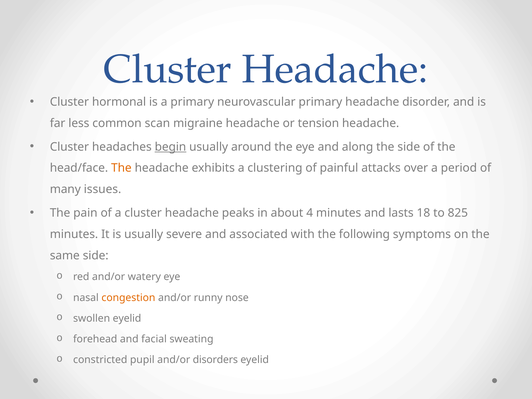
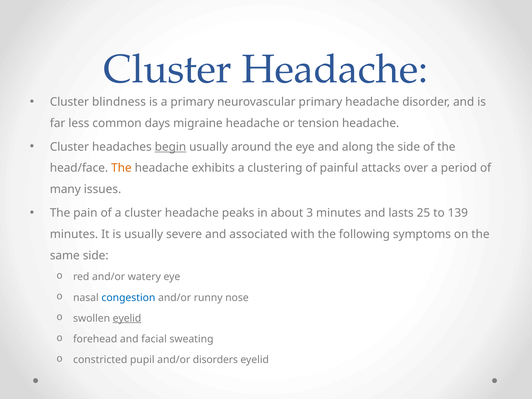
hormonal: hormonal -> blindness (119, 102)
scan: scan -> days (157, 123)
4: 4 -> 3 (310, 213)
18: 18 -> 25 (423, 213)
825: 825 -> 139 (458, 213)
congestion colour: orange -> blue (128, 298)
eyelid underline: none -> present (127, 318)
